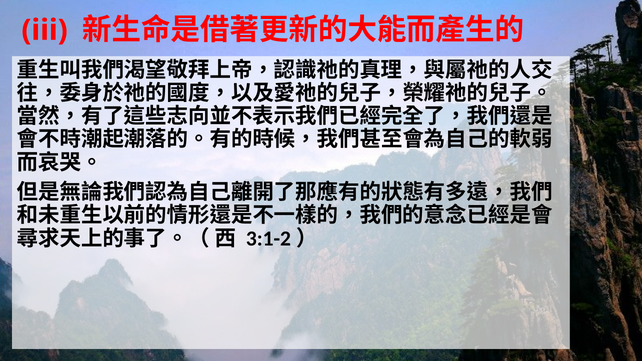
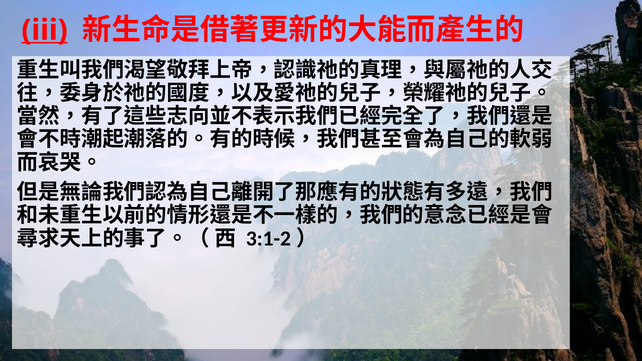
iii underline: none -> present (45, 30)
